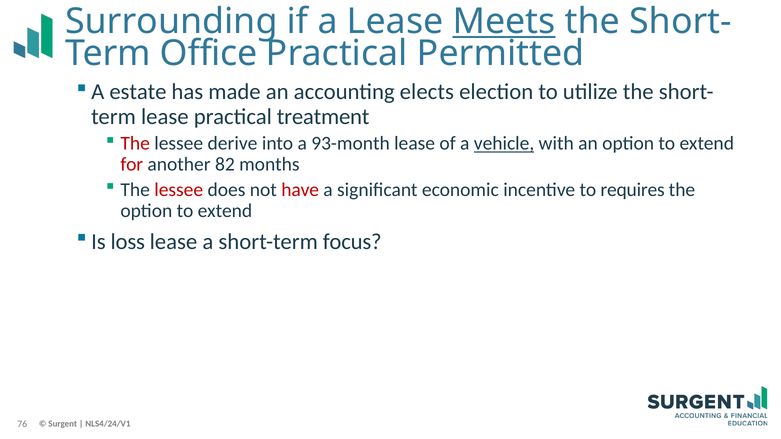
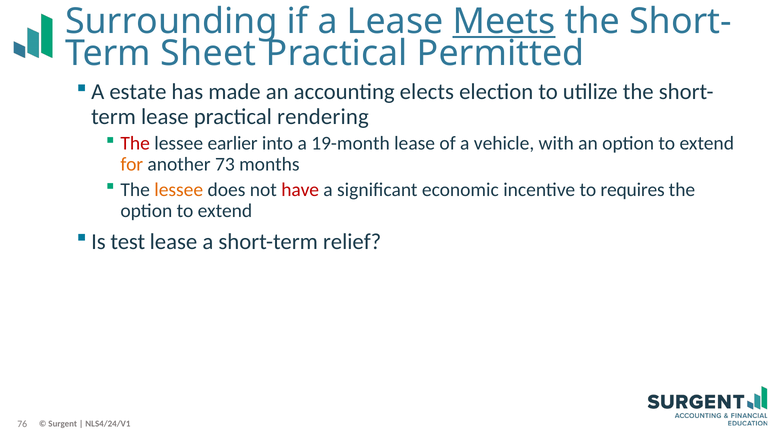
Office: Office -> Sheet (208, 54)
treatment: treatment -> rendering (323, 117)
derive: derive -> earlier (233, 144)
93-month: 93-month -> 19-month (351, 144)
vehicle underline: present -> none (504, 144)
for colour: red -> orange (132, 165)
82: 82 -> 73 (225, 165)
lessee colour: red -> orange (179, 190)
loss: loss -> test (128, 242)
focus: focus -> relief (352, 242)
